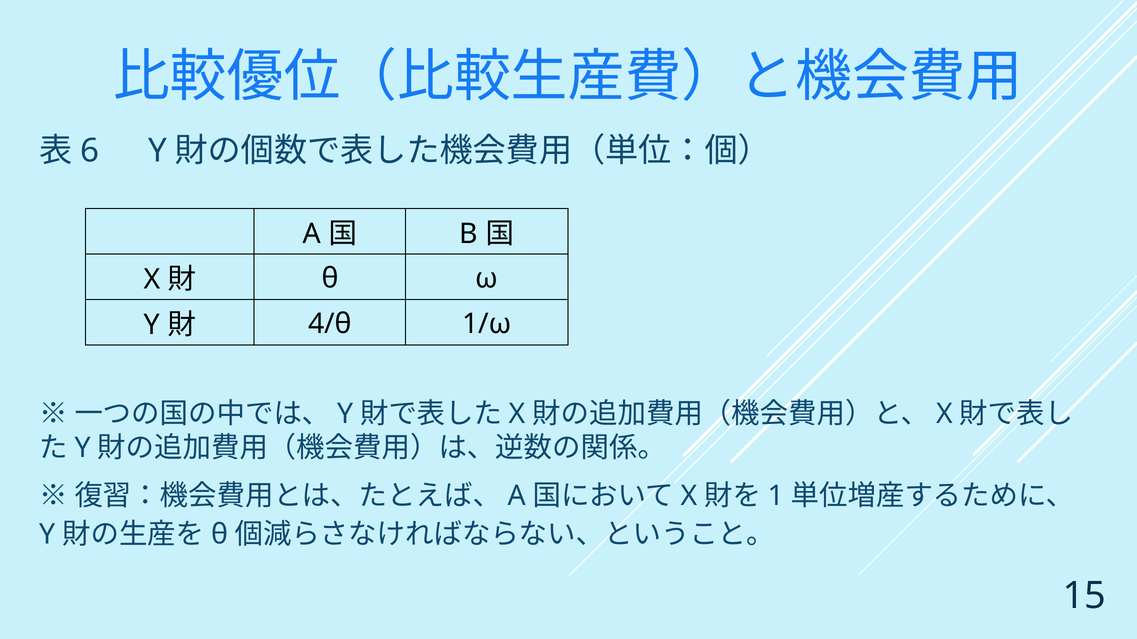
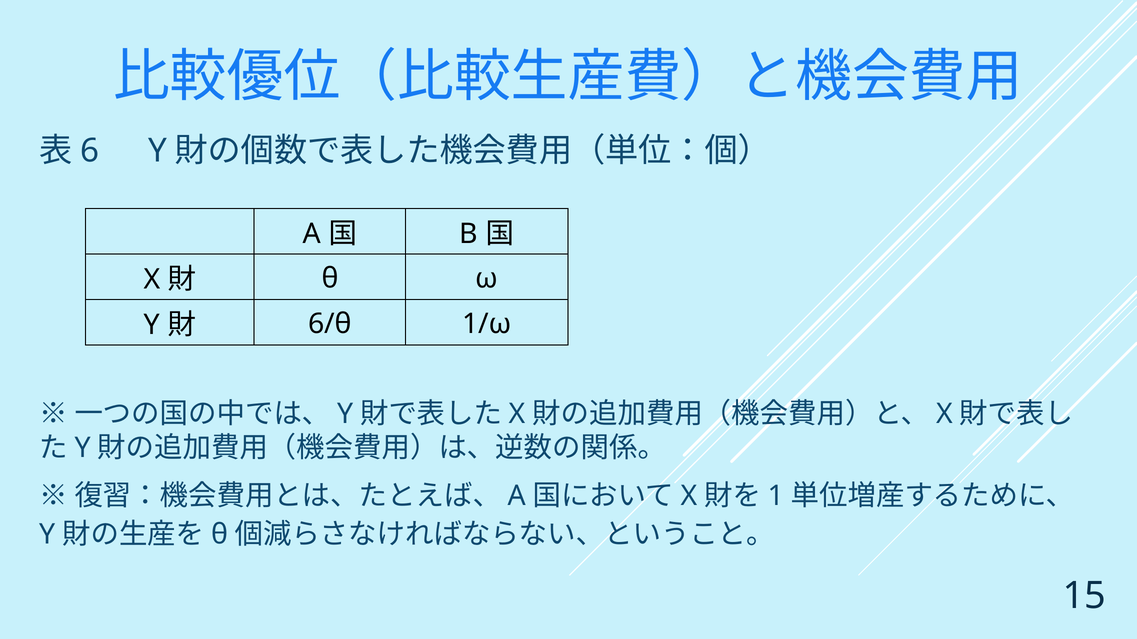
4/θ: 4/θ -> 6/θ (330, 324)
